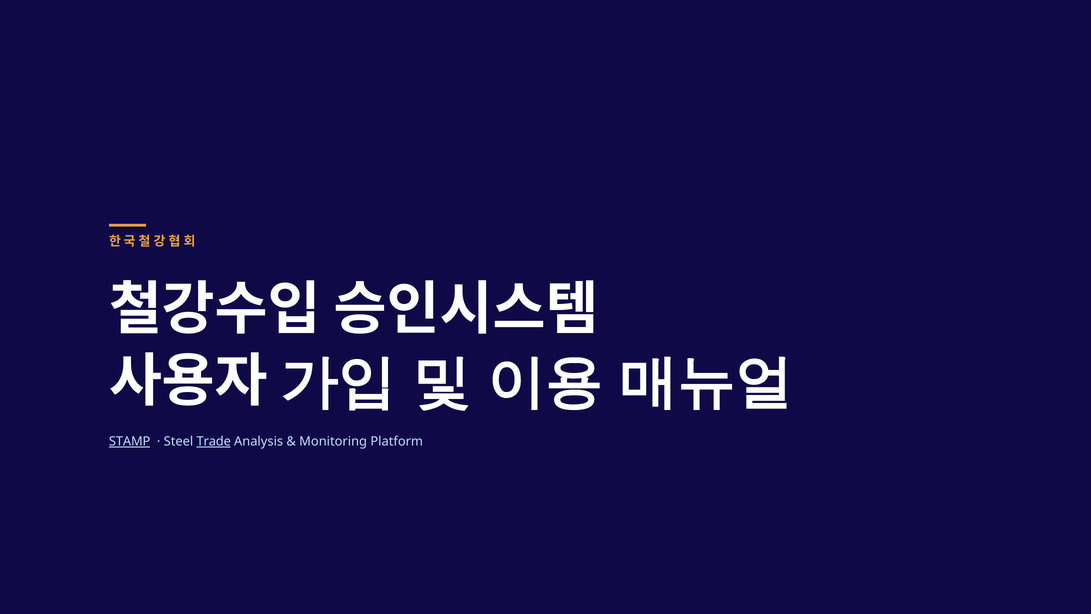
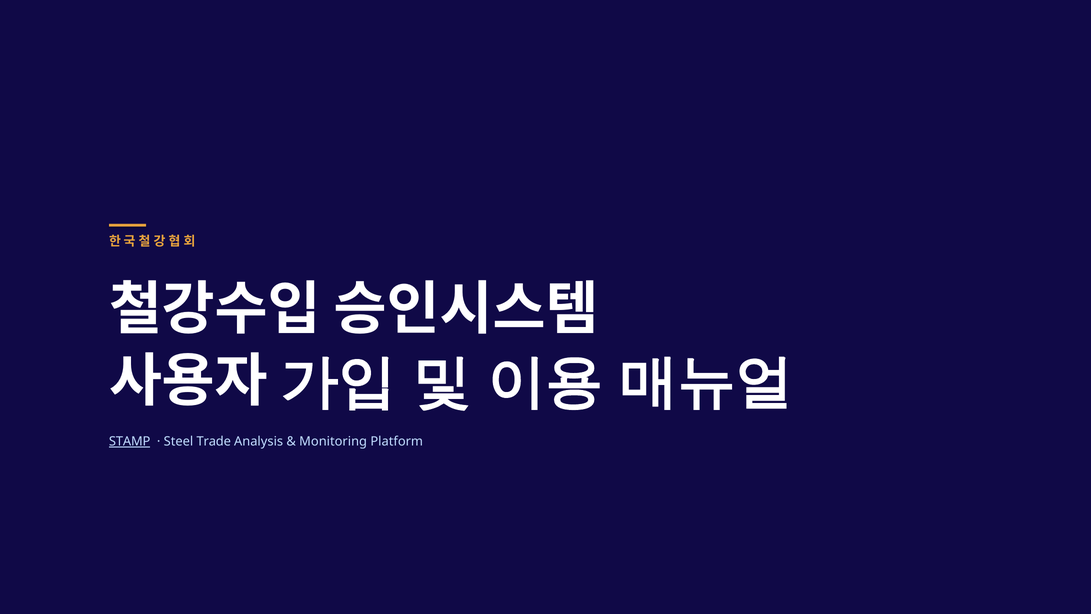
Trade underline: present -> none (214, 441)
